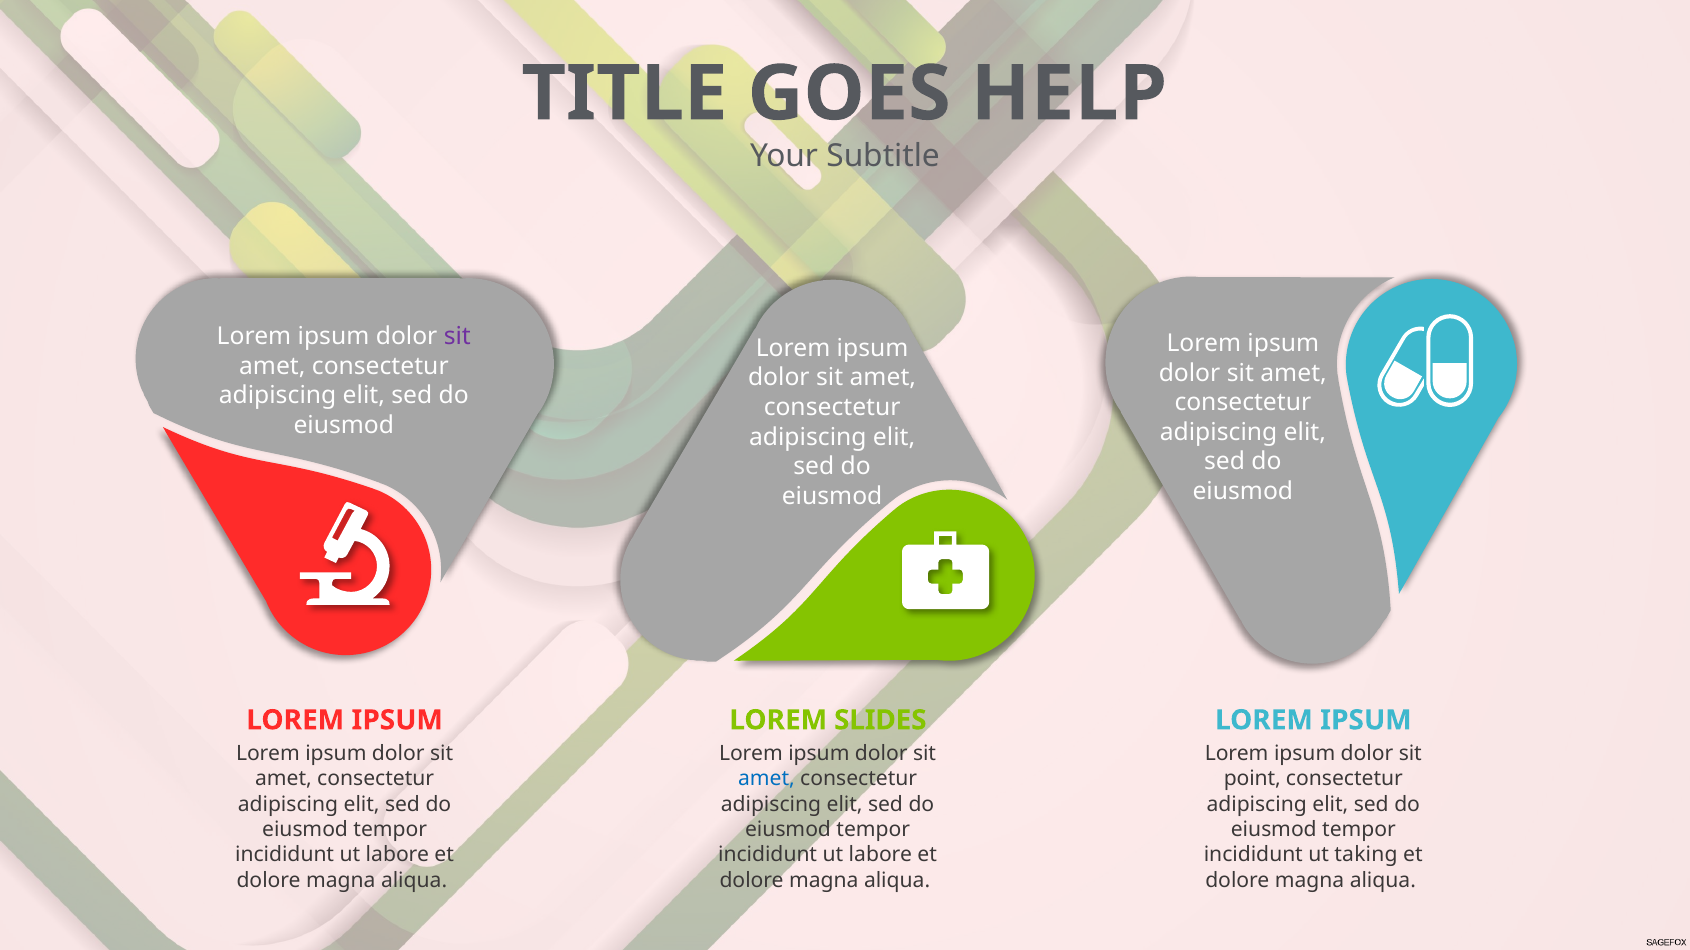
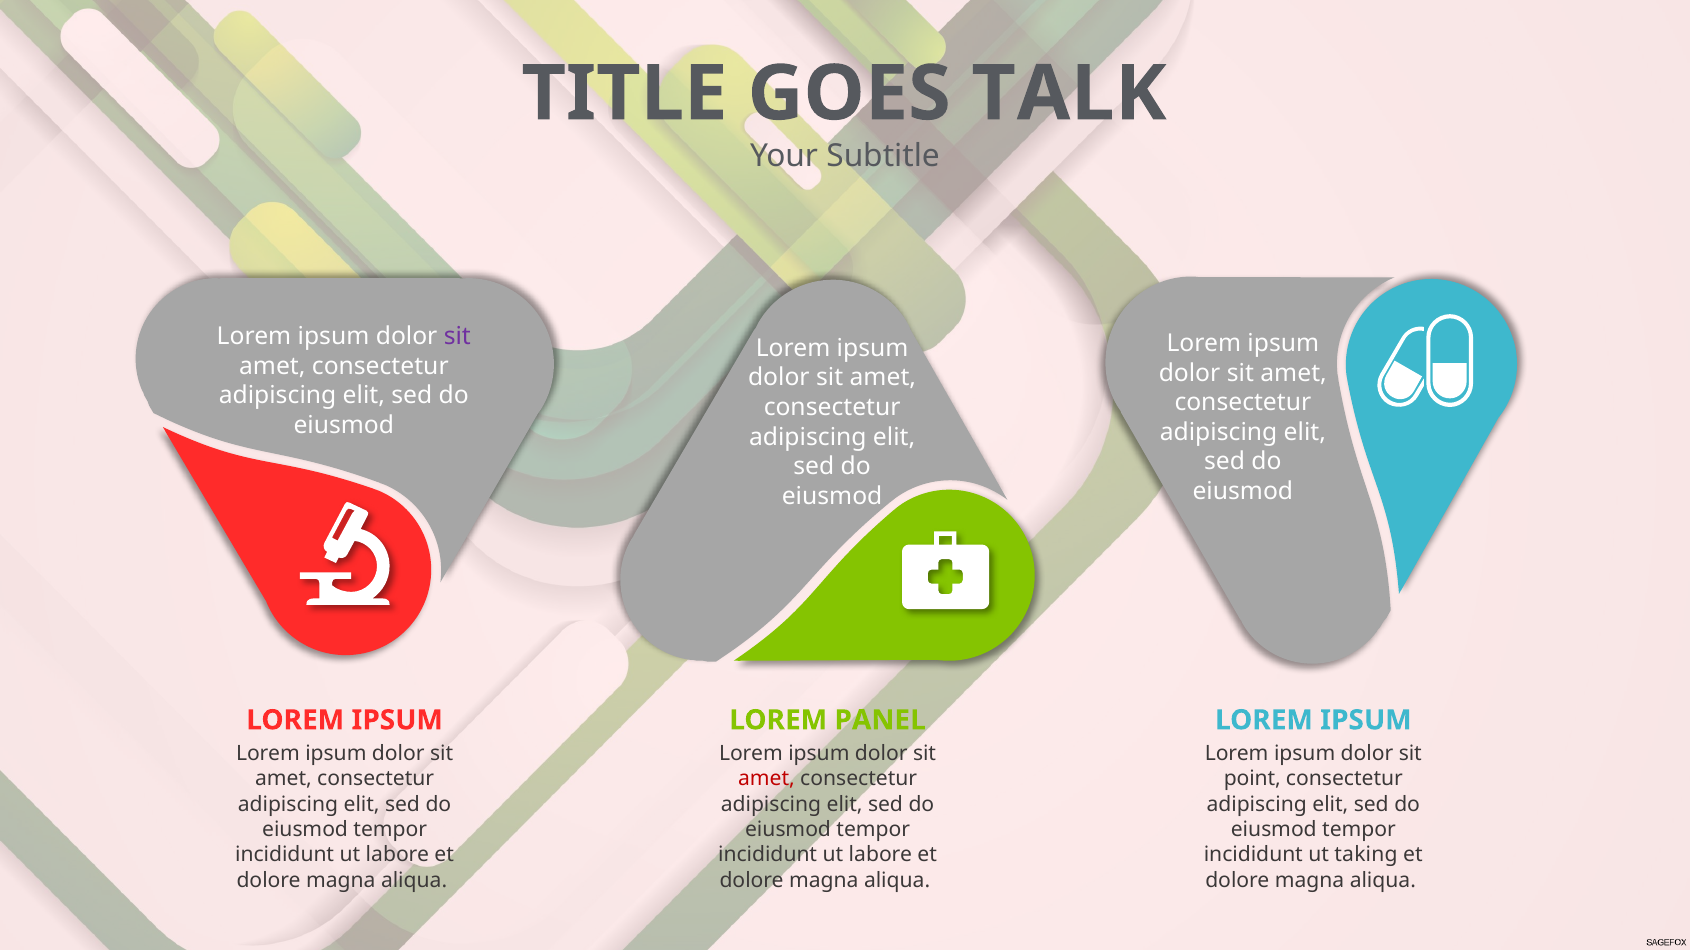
HELP: HELP -> TALK (1069, 94)
SLIDES: SLIDES -> PANEL (880, 721)
amet colour: blue -> red (766, 779)
